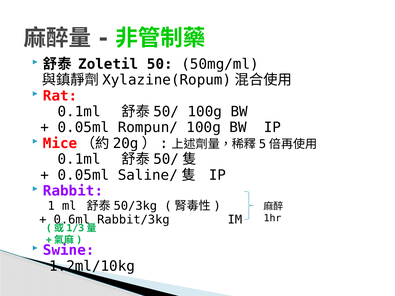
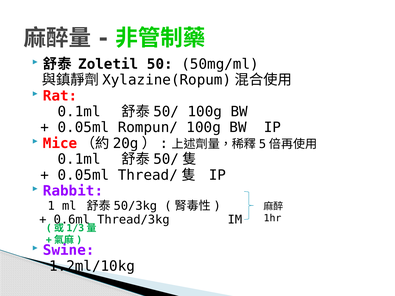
Saline/: Saline/ -> Thread/ (148, 175)
Rabbit/3kg: Rabbit/3kg -> Thread/3kg (133, 220)
